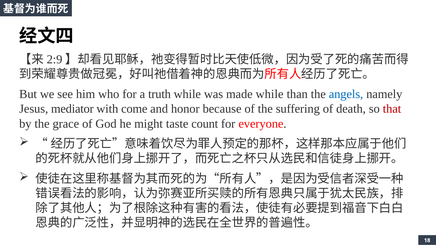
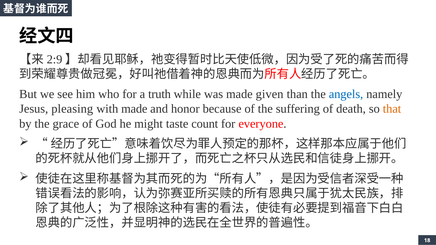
made while: while -> given (270, 94)
mediator: mediator -> pleasing (72, 109)
with come: come -> made (134, 109)
that colour: red -> orange (392, 109)
